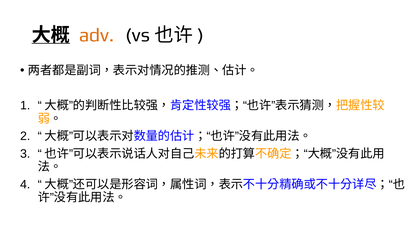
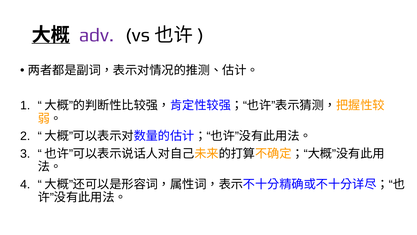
adv colour: orange -> purple (96, 35)
